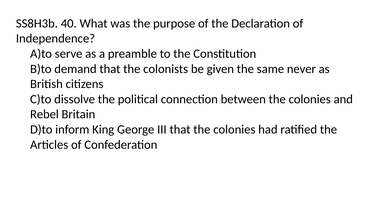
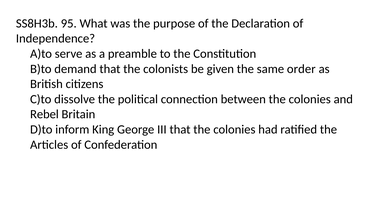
40: 40 -> 95 (69, 23)
never: never -> order (301, 69)
